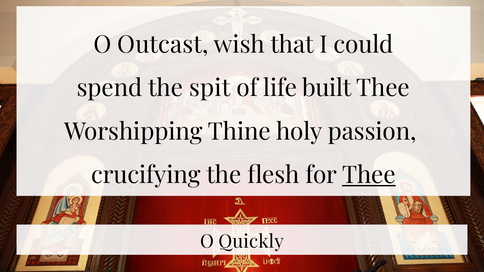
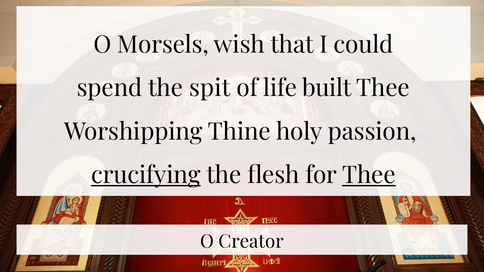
Outcast: Outcast -> Morsels (163, 45)
crucifying underline: none -> present (146, 175)
Quickly: Quickly -> Creator (251, 242)
